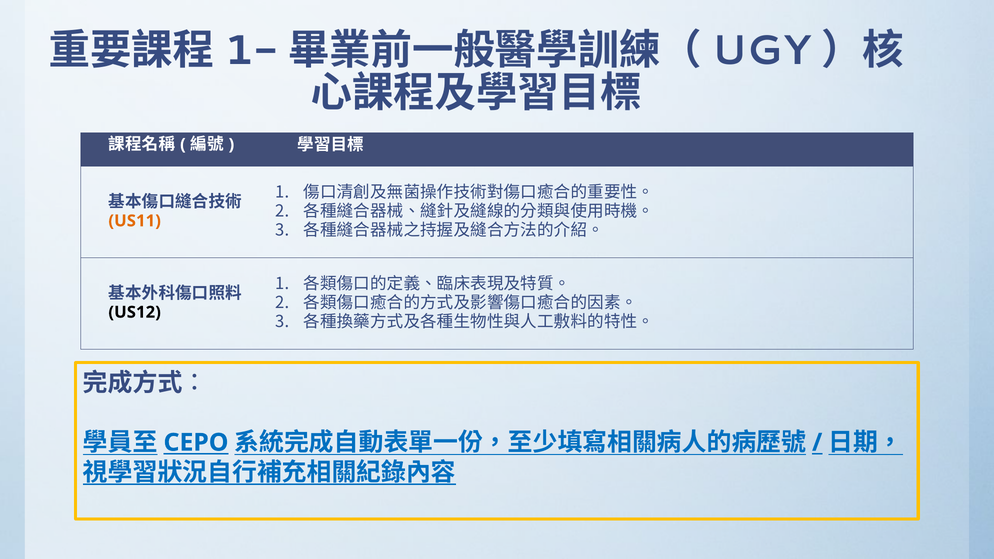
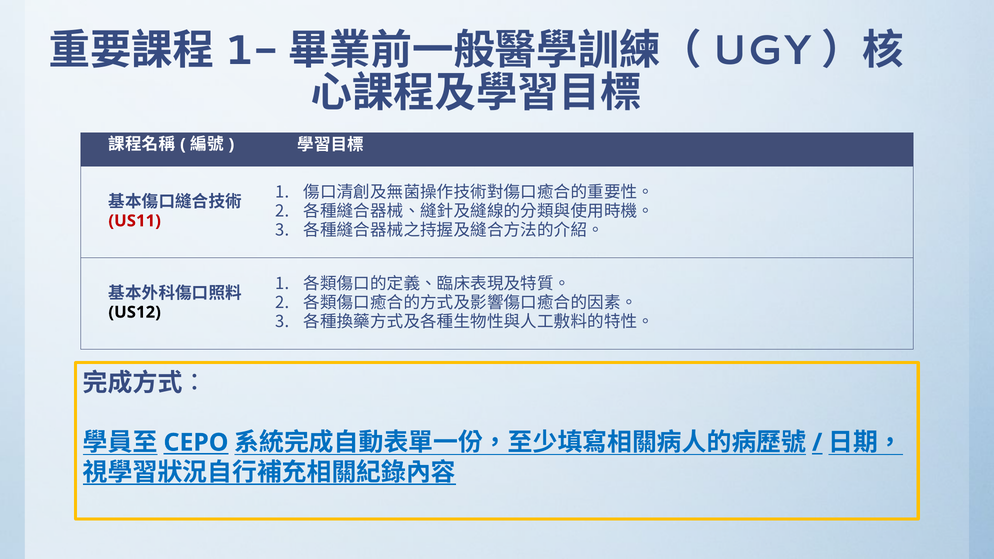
US11 colour: orange -> red (135, 221)
